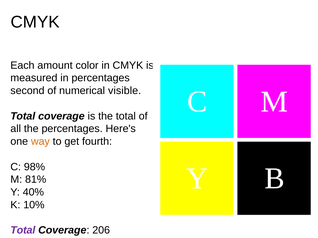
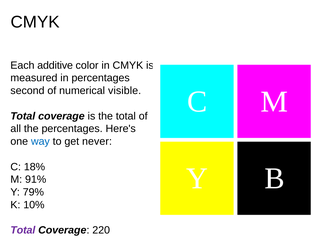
amount: amount -> additive (55, 65)
way colour: orange -> blue (40, 142)
fourth: fourth -> never (97, 142)
98%: 98% -> 18% (34, 167)
81%: 81% -> 91% (36, 180)
40%: 40% -> 79% (33, 193)
206: 206 -> 220 (101, 231)
